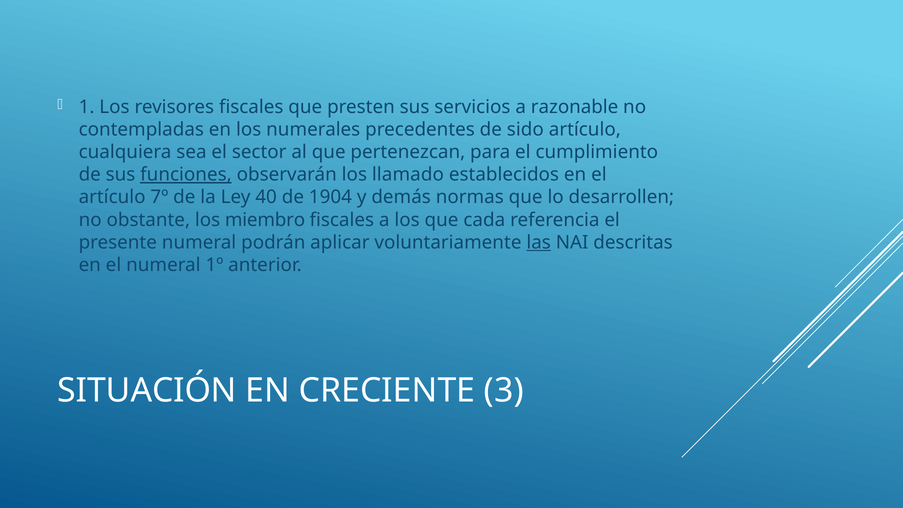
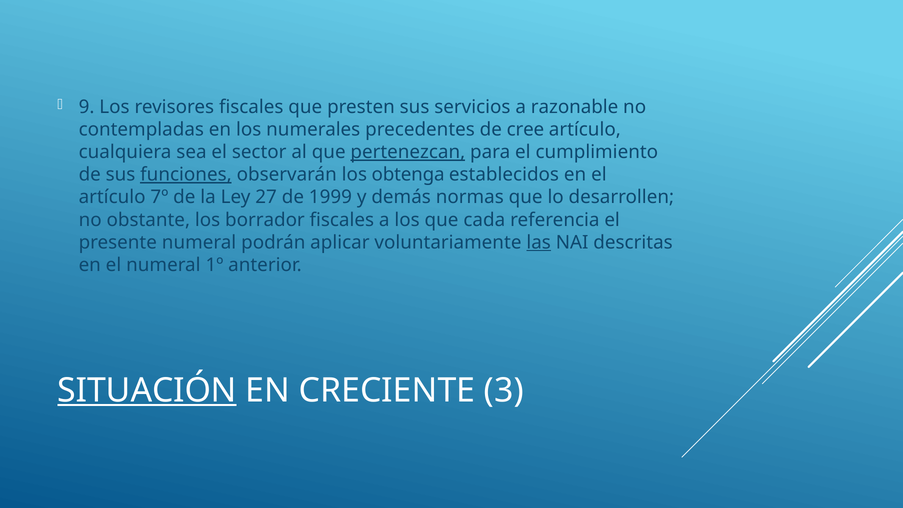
1: 1 -> 9 (87, 107)
sido: sido -> cree (525, 130)
pertenezcan underline: none -> present (408, 152)
llamado: llamado -> obtenga (408, 175)
40: 40 -> 27 (266, 197)
1904: 1904 -> 1999 (330, 197)
miembro: miembro -> borrador (265, 220)
SITUACIÓN underline: none -> present (147, 391)
